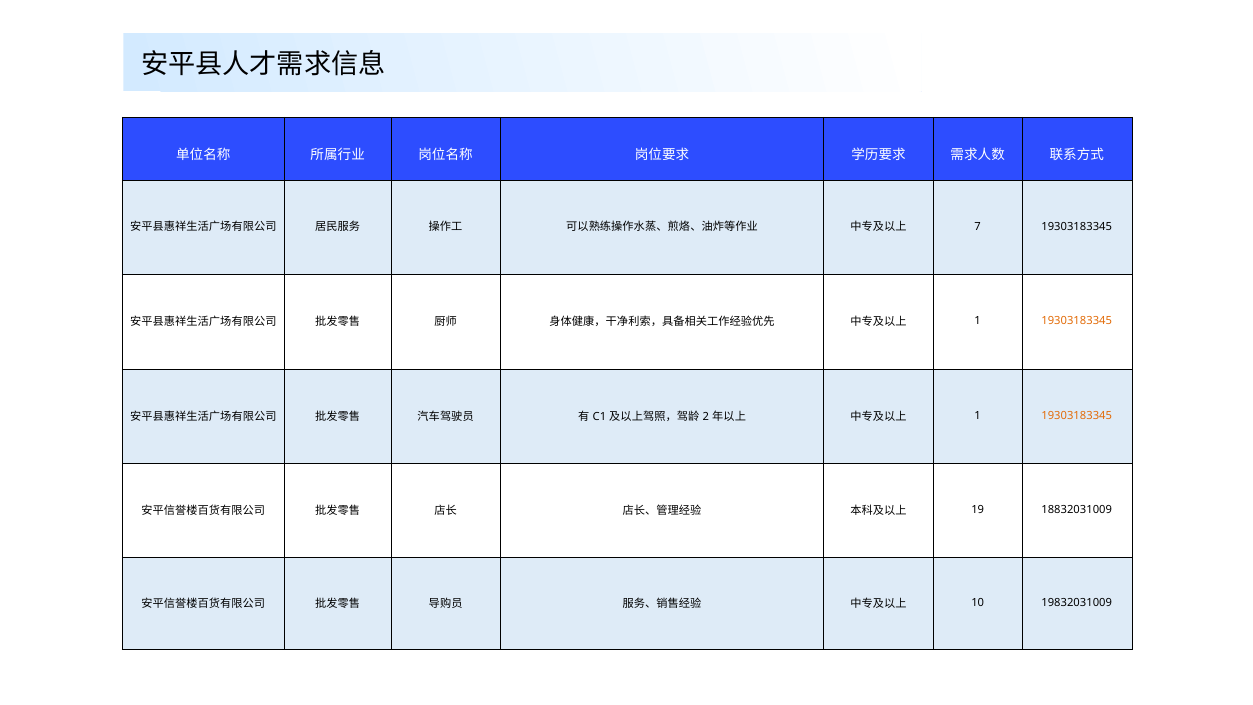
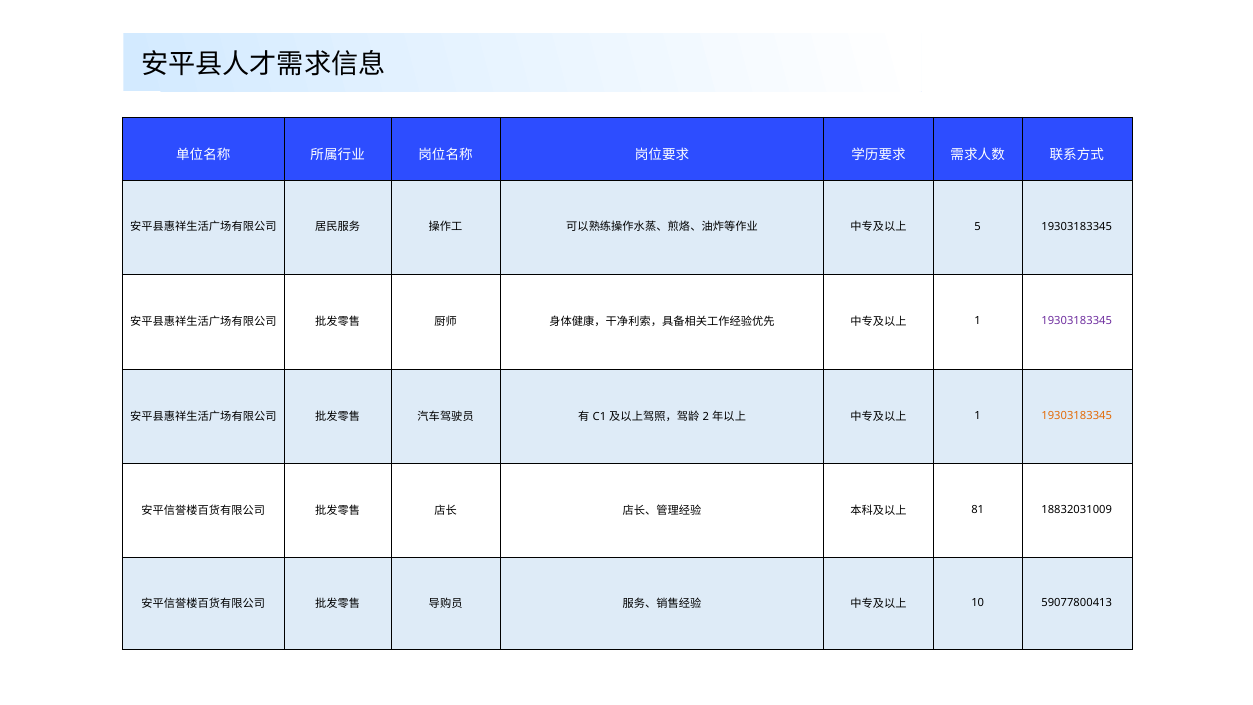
7: 7 -> 5 (978, 227)
19303183345 colour: orange -> purple (1077, 321)
19: 19 -> 81 (978, 510)
19832031009: 19832031009 -> 59077800413 (1077, 603)
